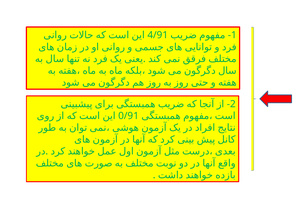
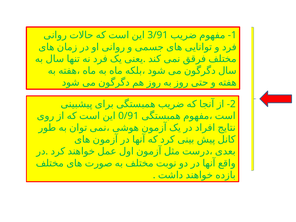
4/91: 4/91 -> 3/91 (158, 35)
